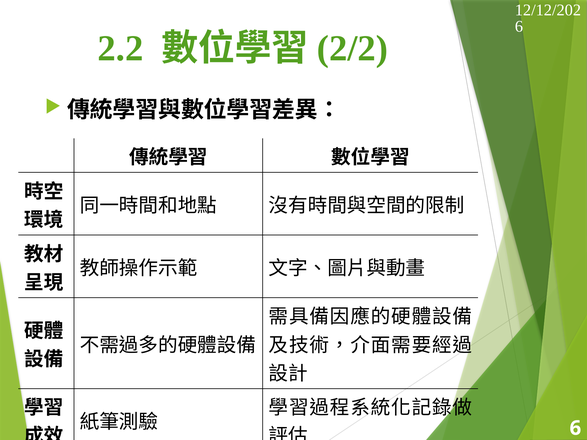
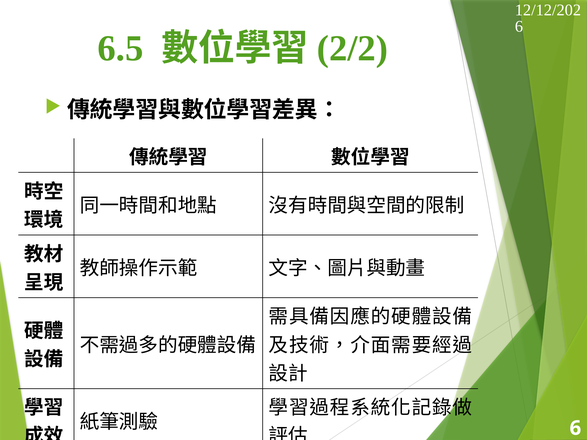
2.2: 2.2 -> 6.5 (121, 48)
